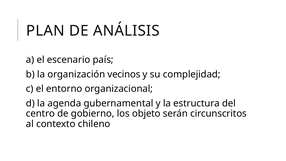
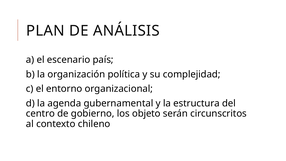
vecinos: vecinos -> política (124, 74)
